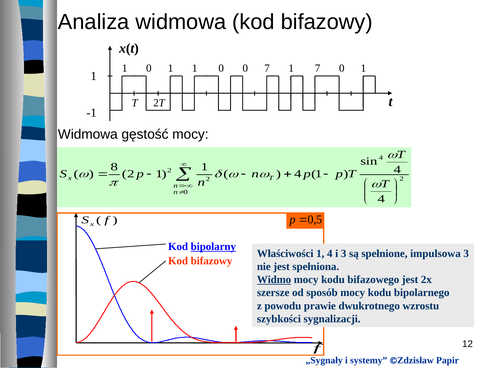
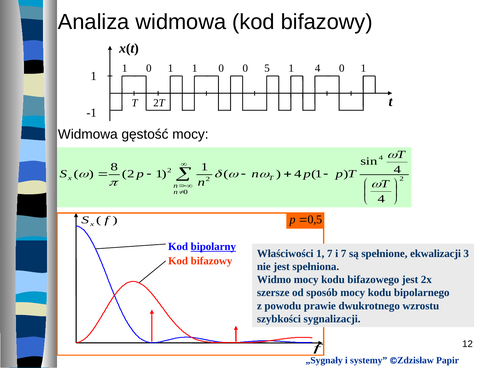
7: 7 -> 5 (267, 68)
7: 7 -> 4 (318, 68)
1 4: 4 -> 7 (330, 253)
i 3: 3 -> 7 (344, 253)
impulsowa: impulsowa -> ekwalizacji (436, 253)
Widmo underline: present -> none (274, 279)
